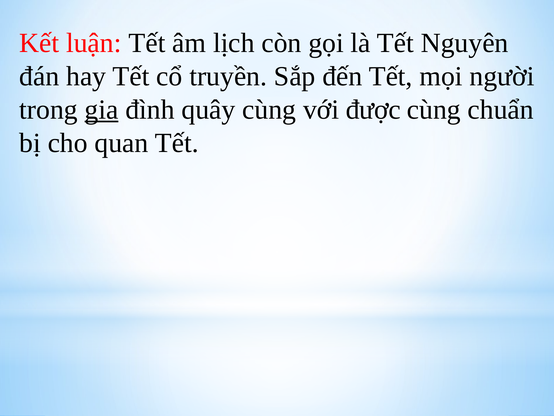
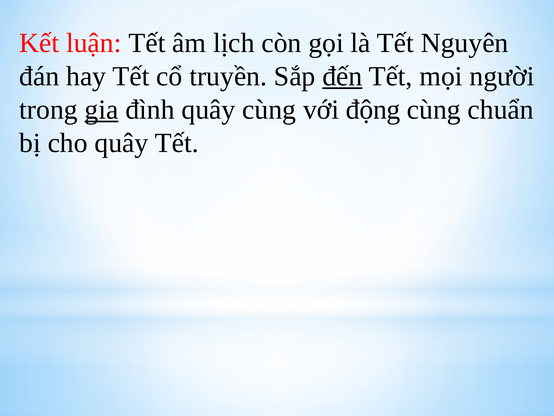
đến underline: none -> present (342, 76)
được: được -> động (373, 109)
cho quan: quan -> quây (122, 143)
